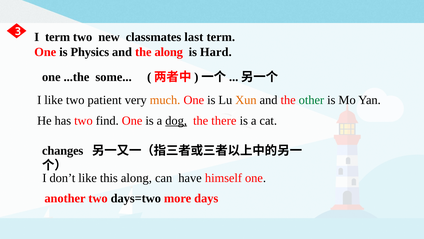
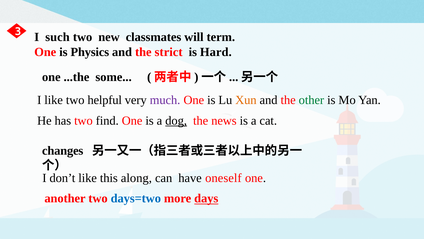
I term: term -> such (57, 37)
last: last -> will (194, 37)
the along: along -> strict (169, 52)
patient: patient -> helpful (105, 100)
much colour: orange -> purple (165, 100)
there: there -> news (224, 121)
himself: himself -> oneself (223, 178)
days=two colour: black -> blue (136, 198)
days underline: none -> present (206, 198)
